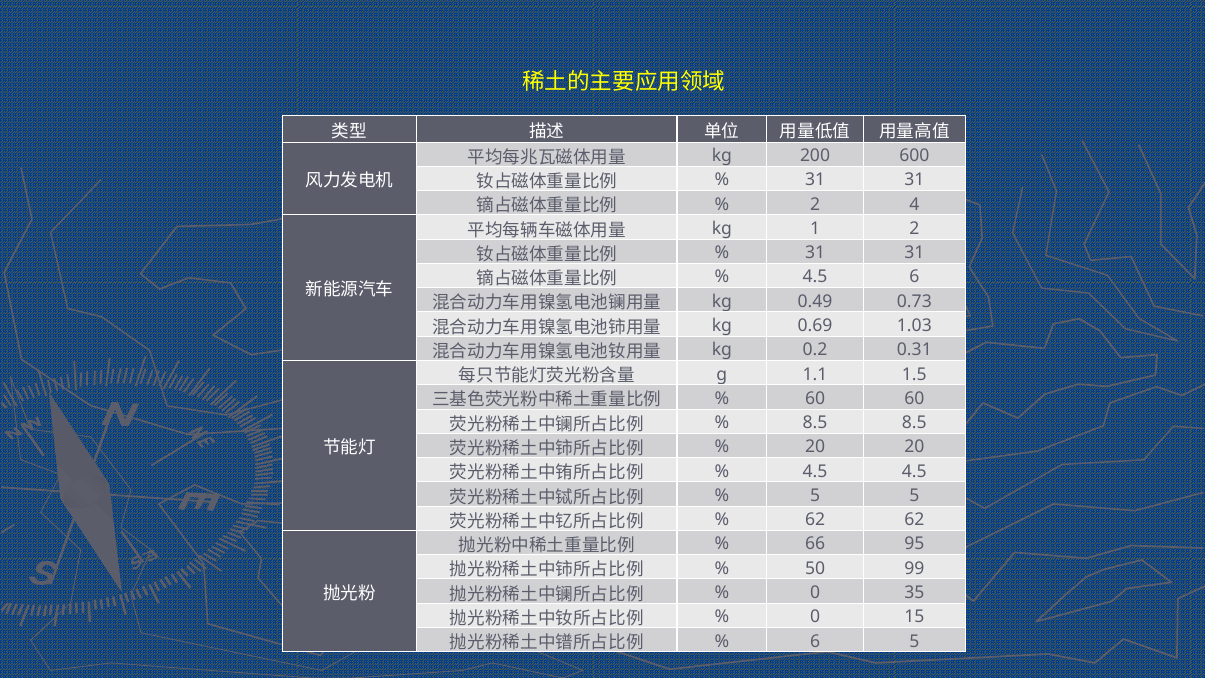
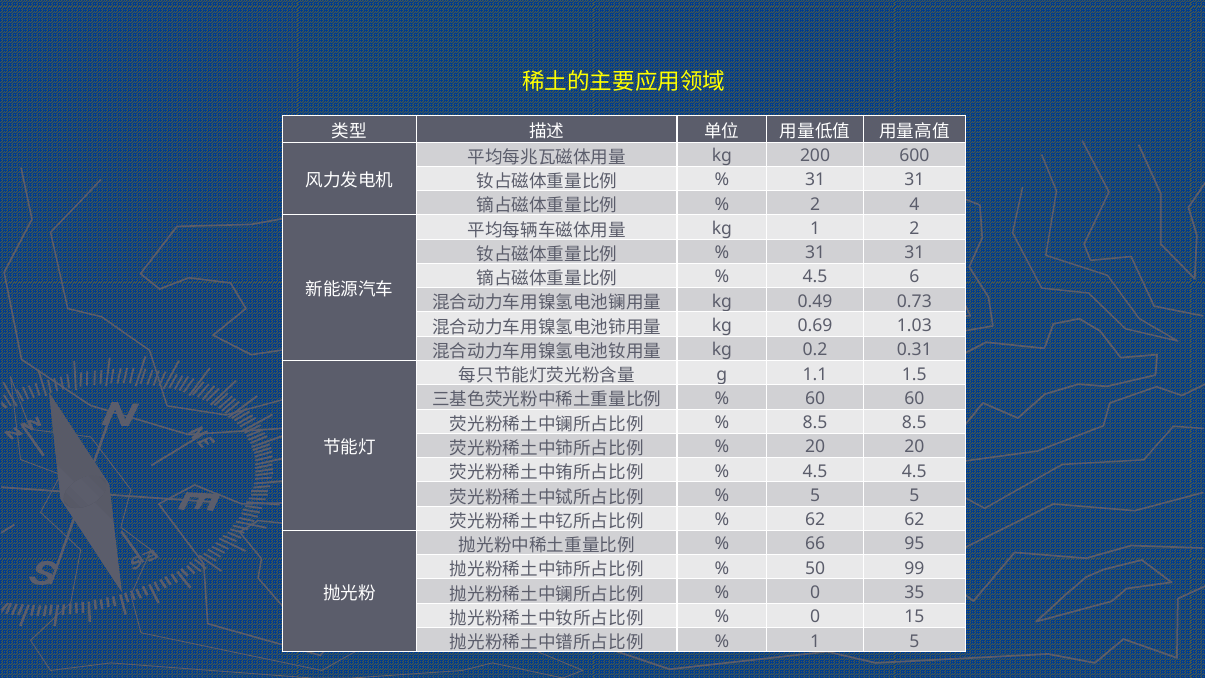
6: 6 -> 1 (815, 641)
